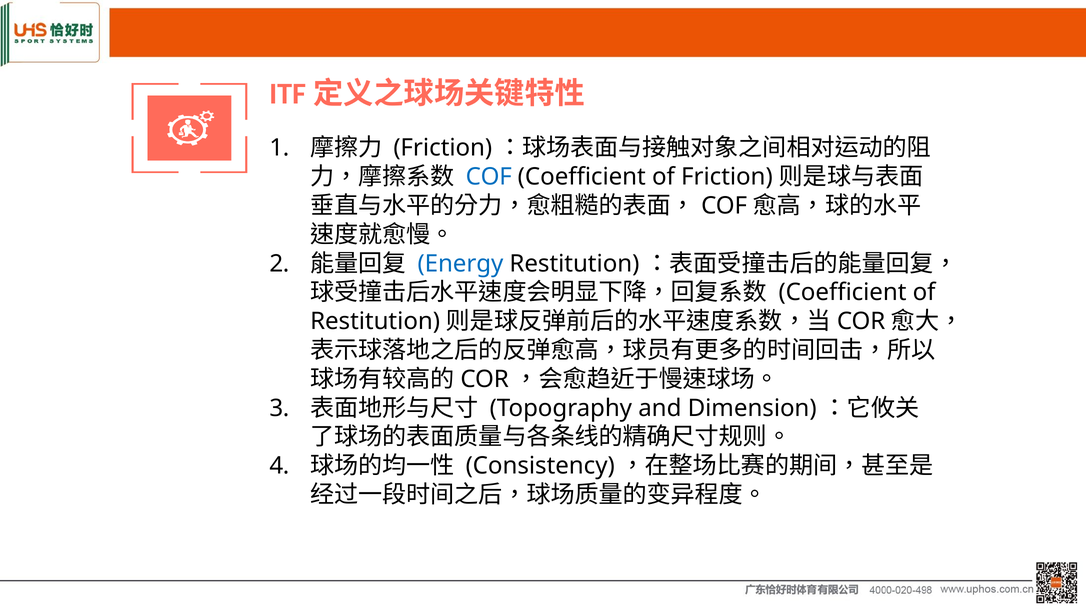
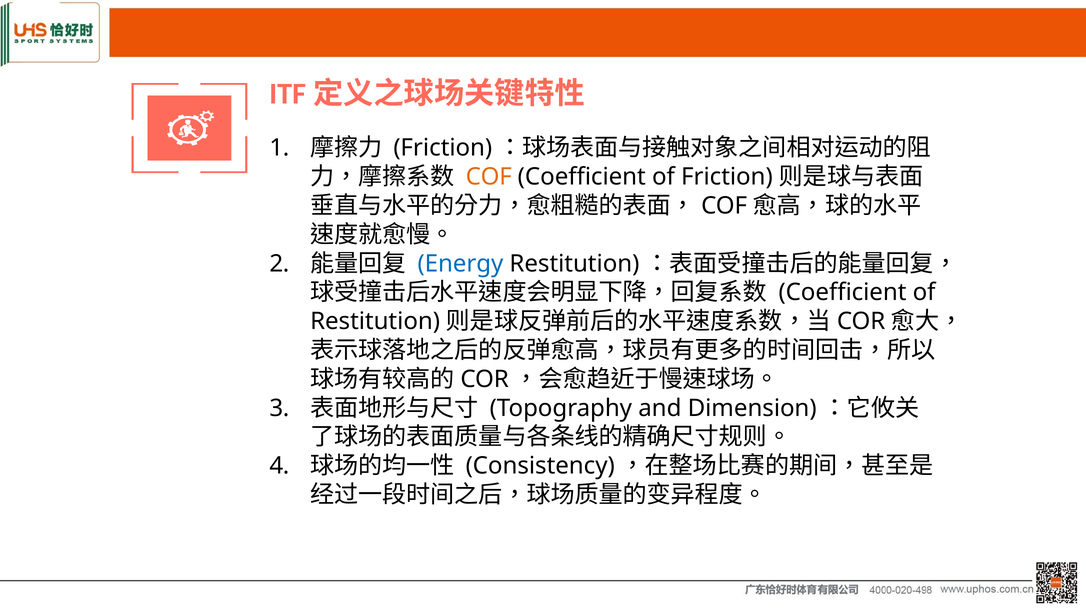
COF colour: blue -> orange (489, 177)
